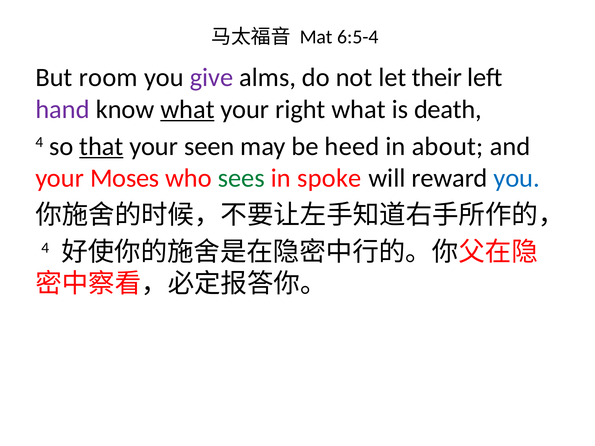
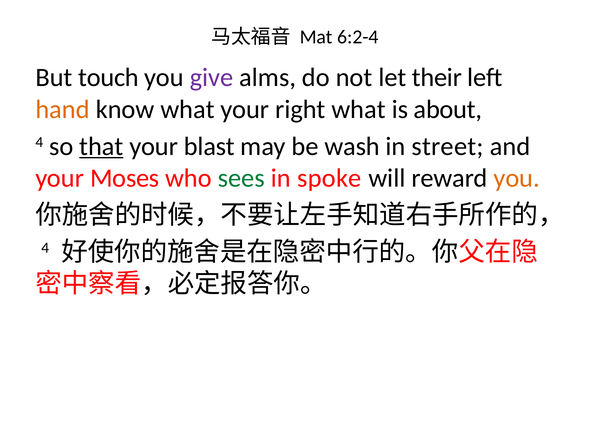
6:5-4: 6:5-4 -> 6:2-4 (358, 37)
room: room -> touch (109, 78)
hand colour: purple -> orange (63, 109)
what underline: present -> none (187, 109)
death: death -> about (448, 109)
seen: seen -> blast (209, 146)
heed: heed -> wash (352, 146)
about: about -> street (448, 146)
you colour: blue -> orange (517, 178)
